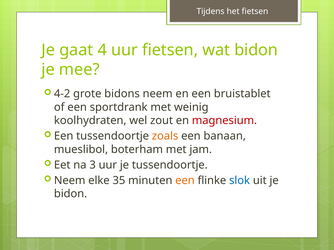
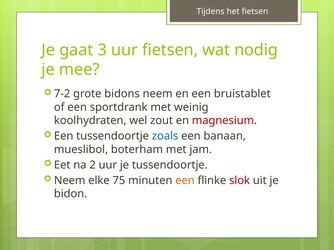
4: 4 -> 3 (102, 50)
wat bidon: bidon -> nodig (256, 50)
4-2: 4-2 -> 7-2 (62, 94)
zoals colour: orange -> blue (165, 136)
3: 3 -> 2 (93, 165)
35: 35 -> 75 (119, 181)
slok colour: blue -> red (240, 181)
